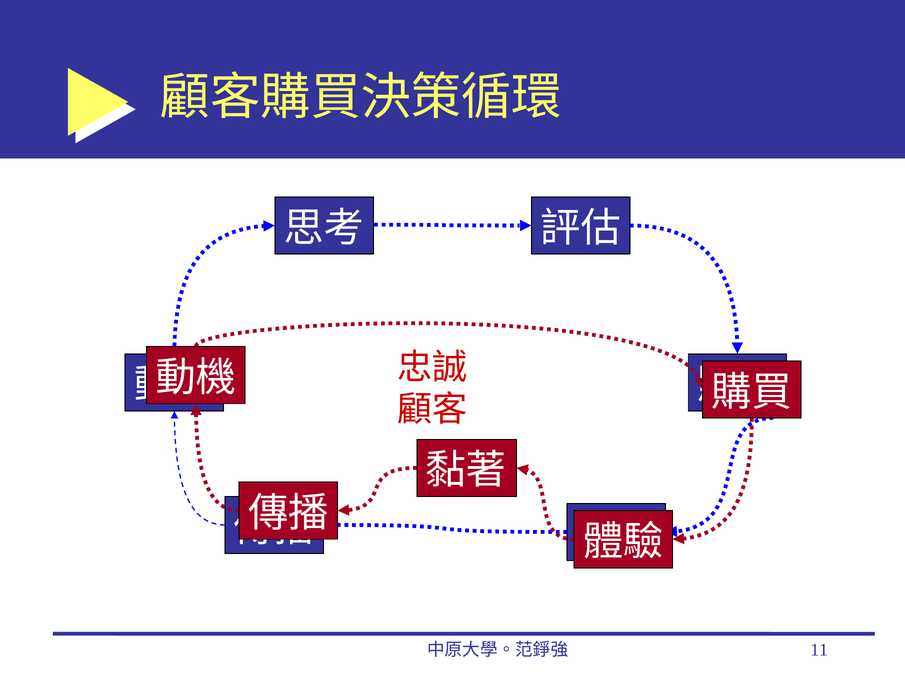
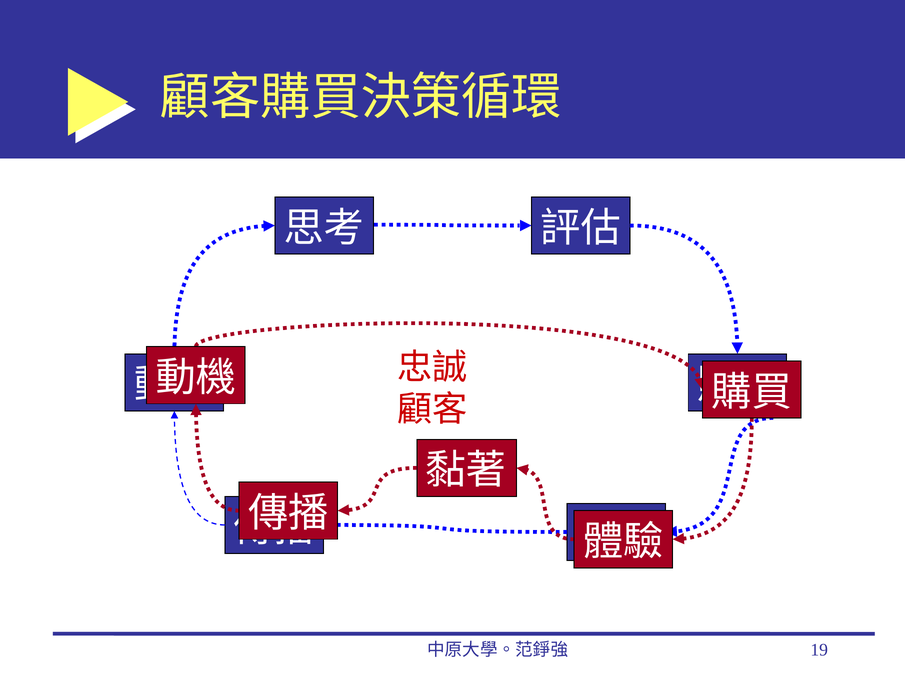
11: 11 -> 19 (819, 650)
